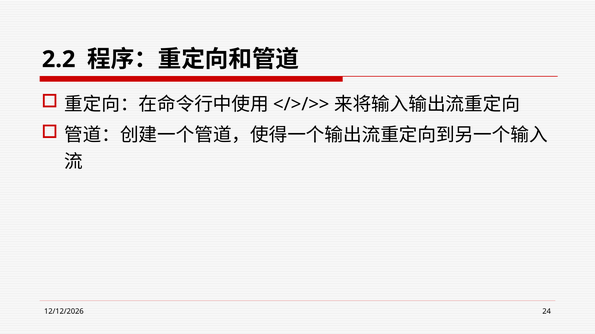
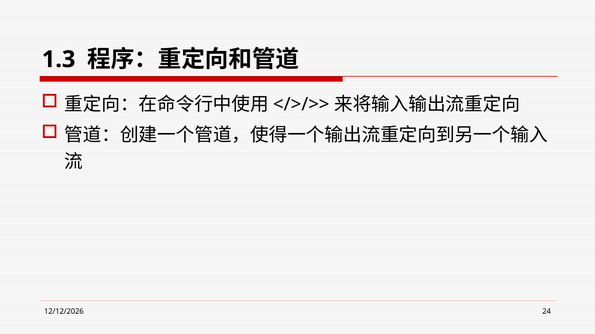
2.2: 2.2 -> 1.3 (59, 59)
